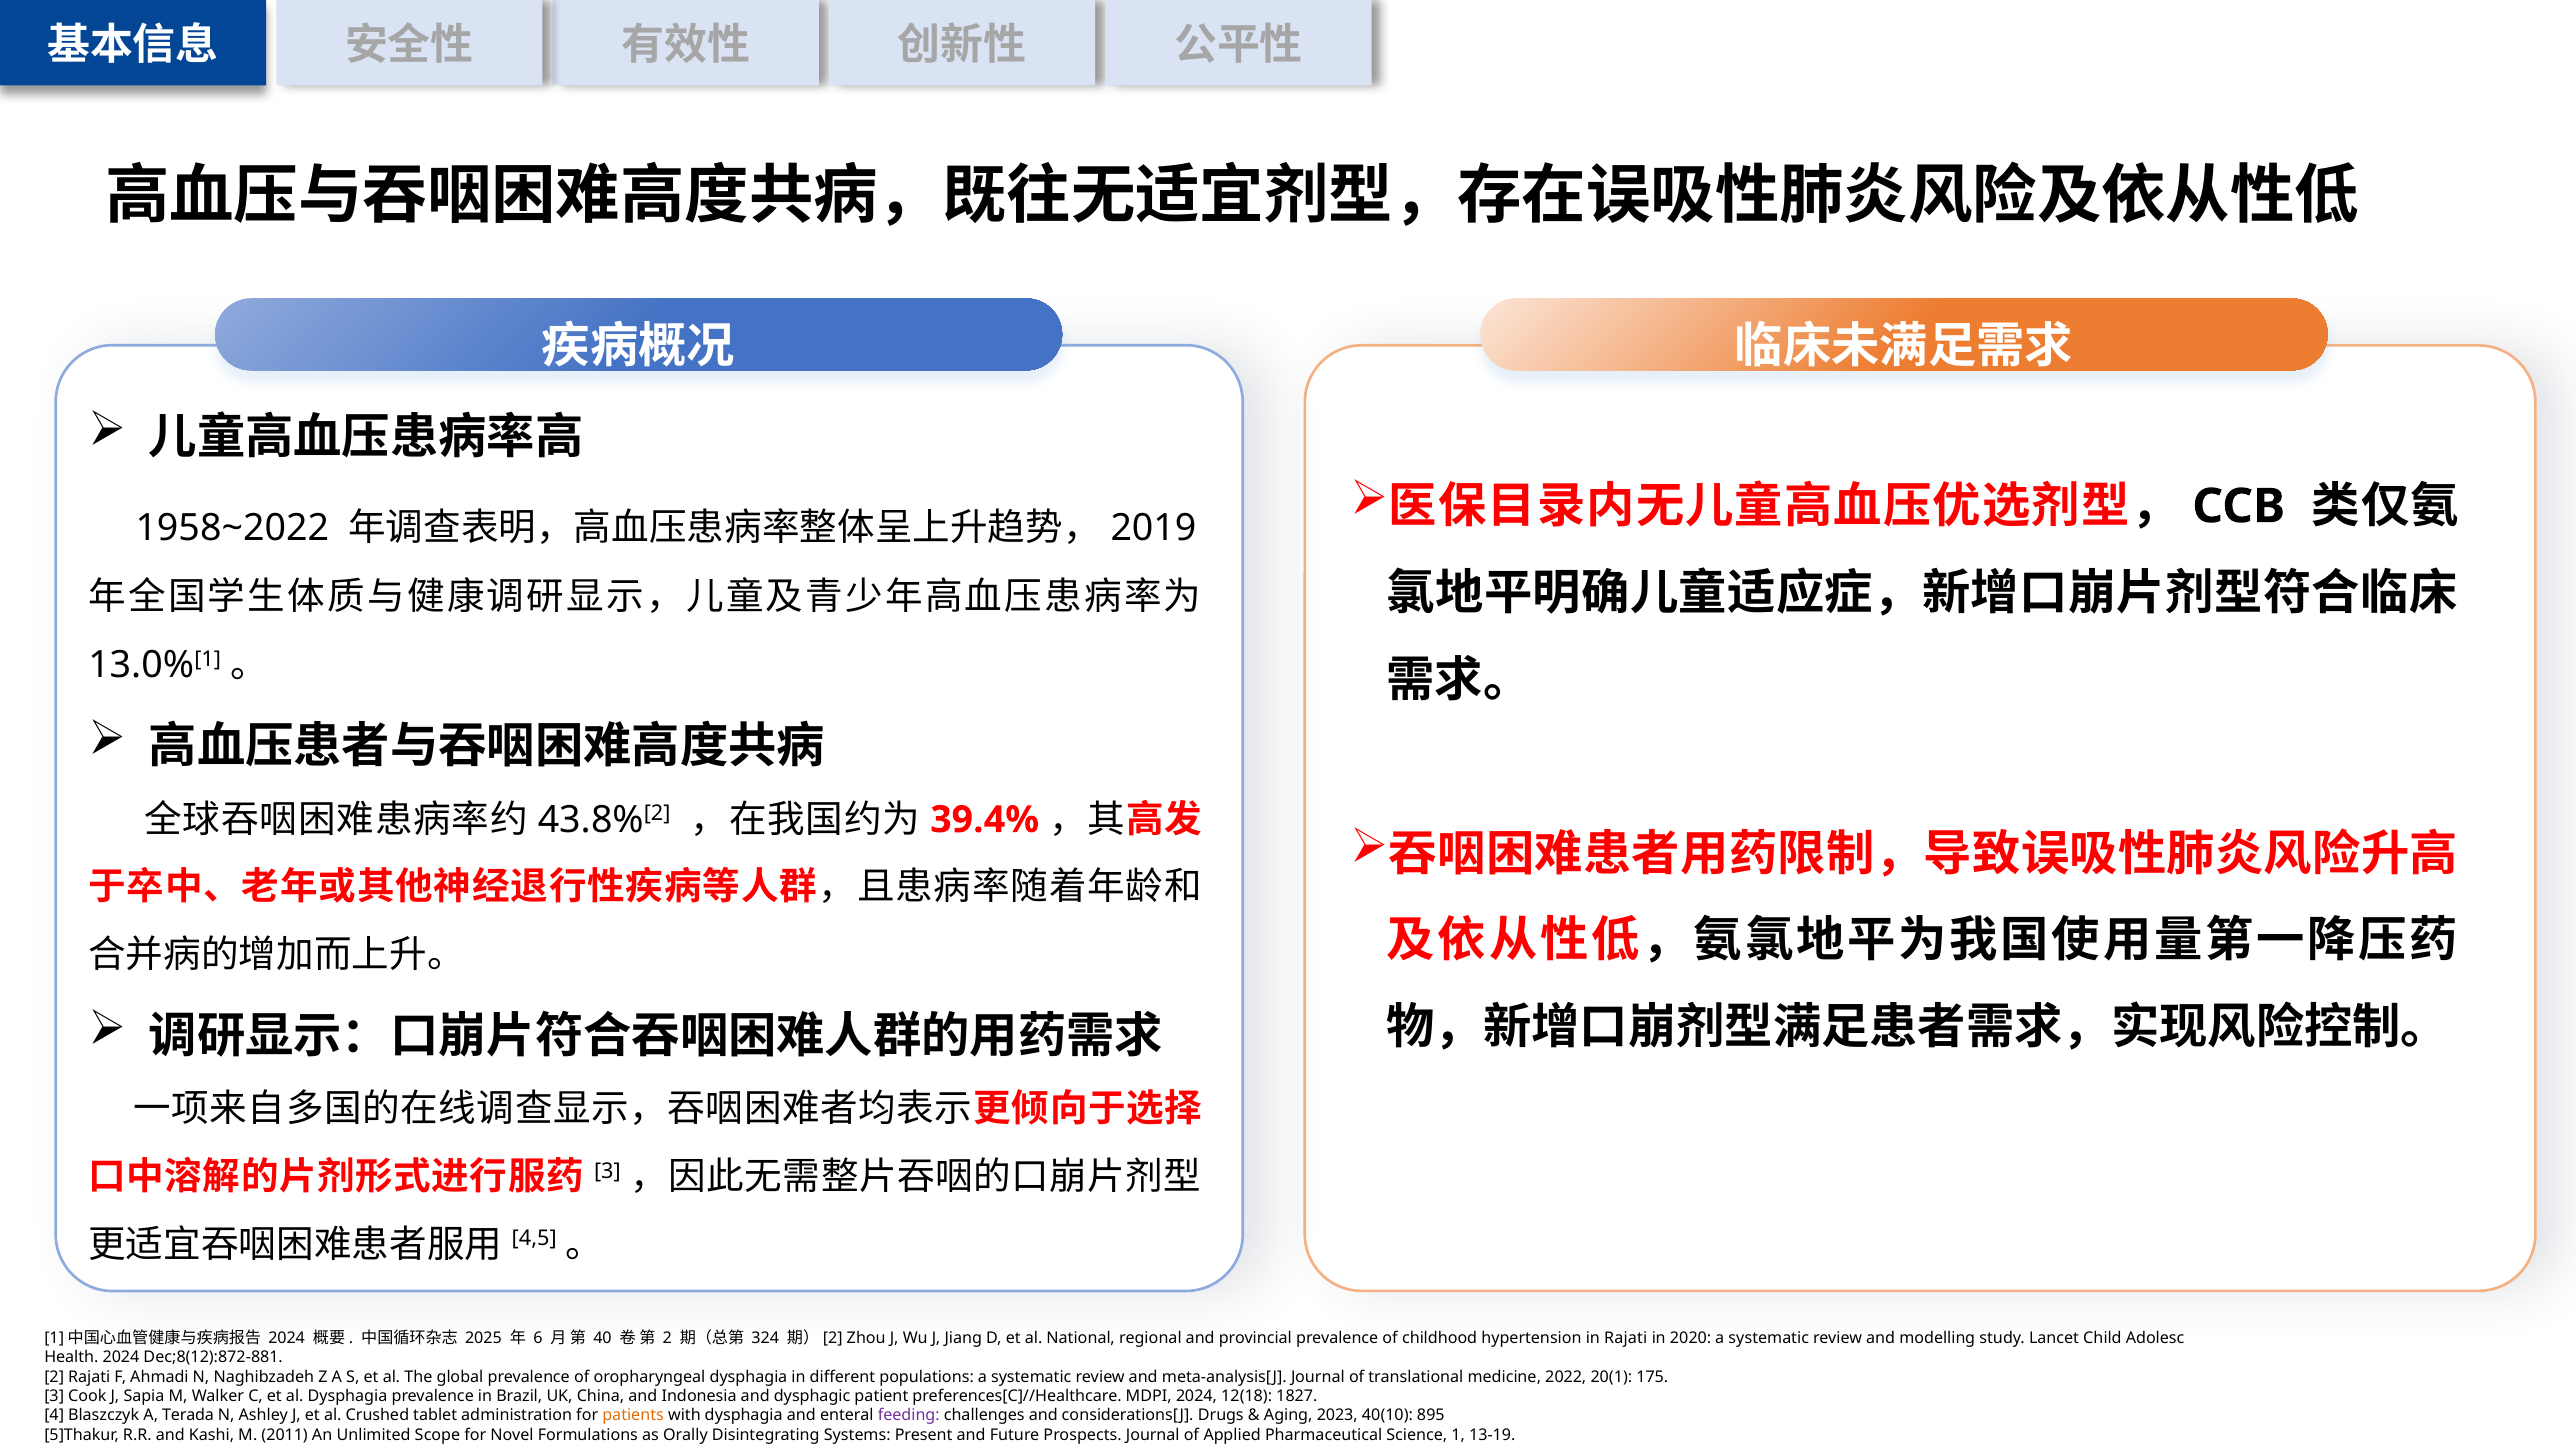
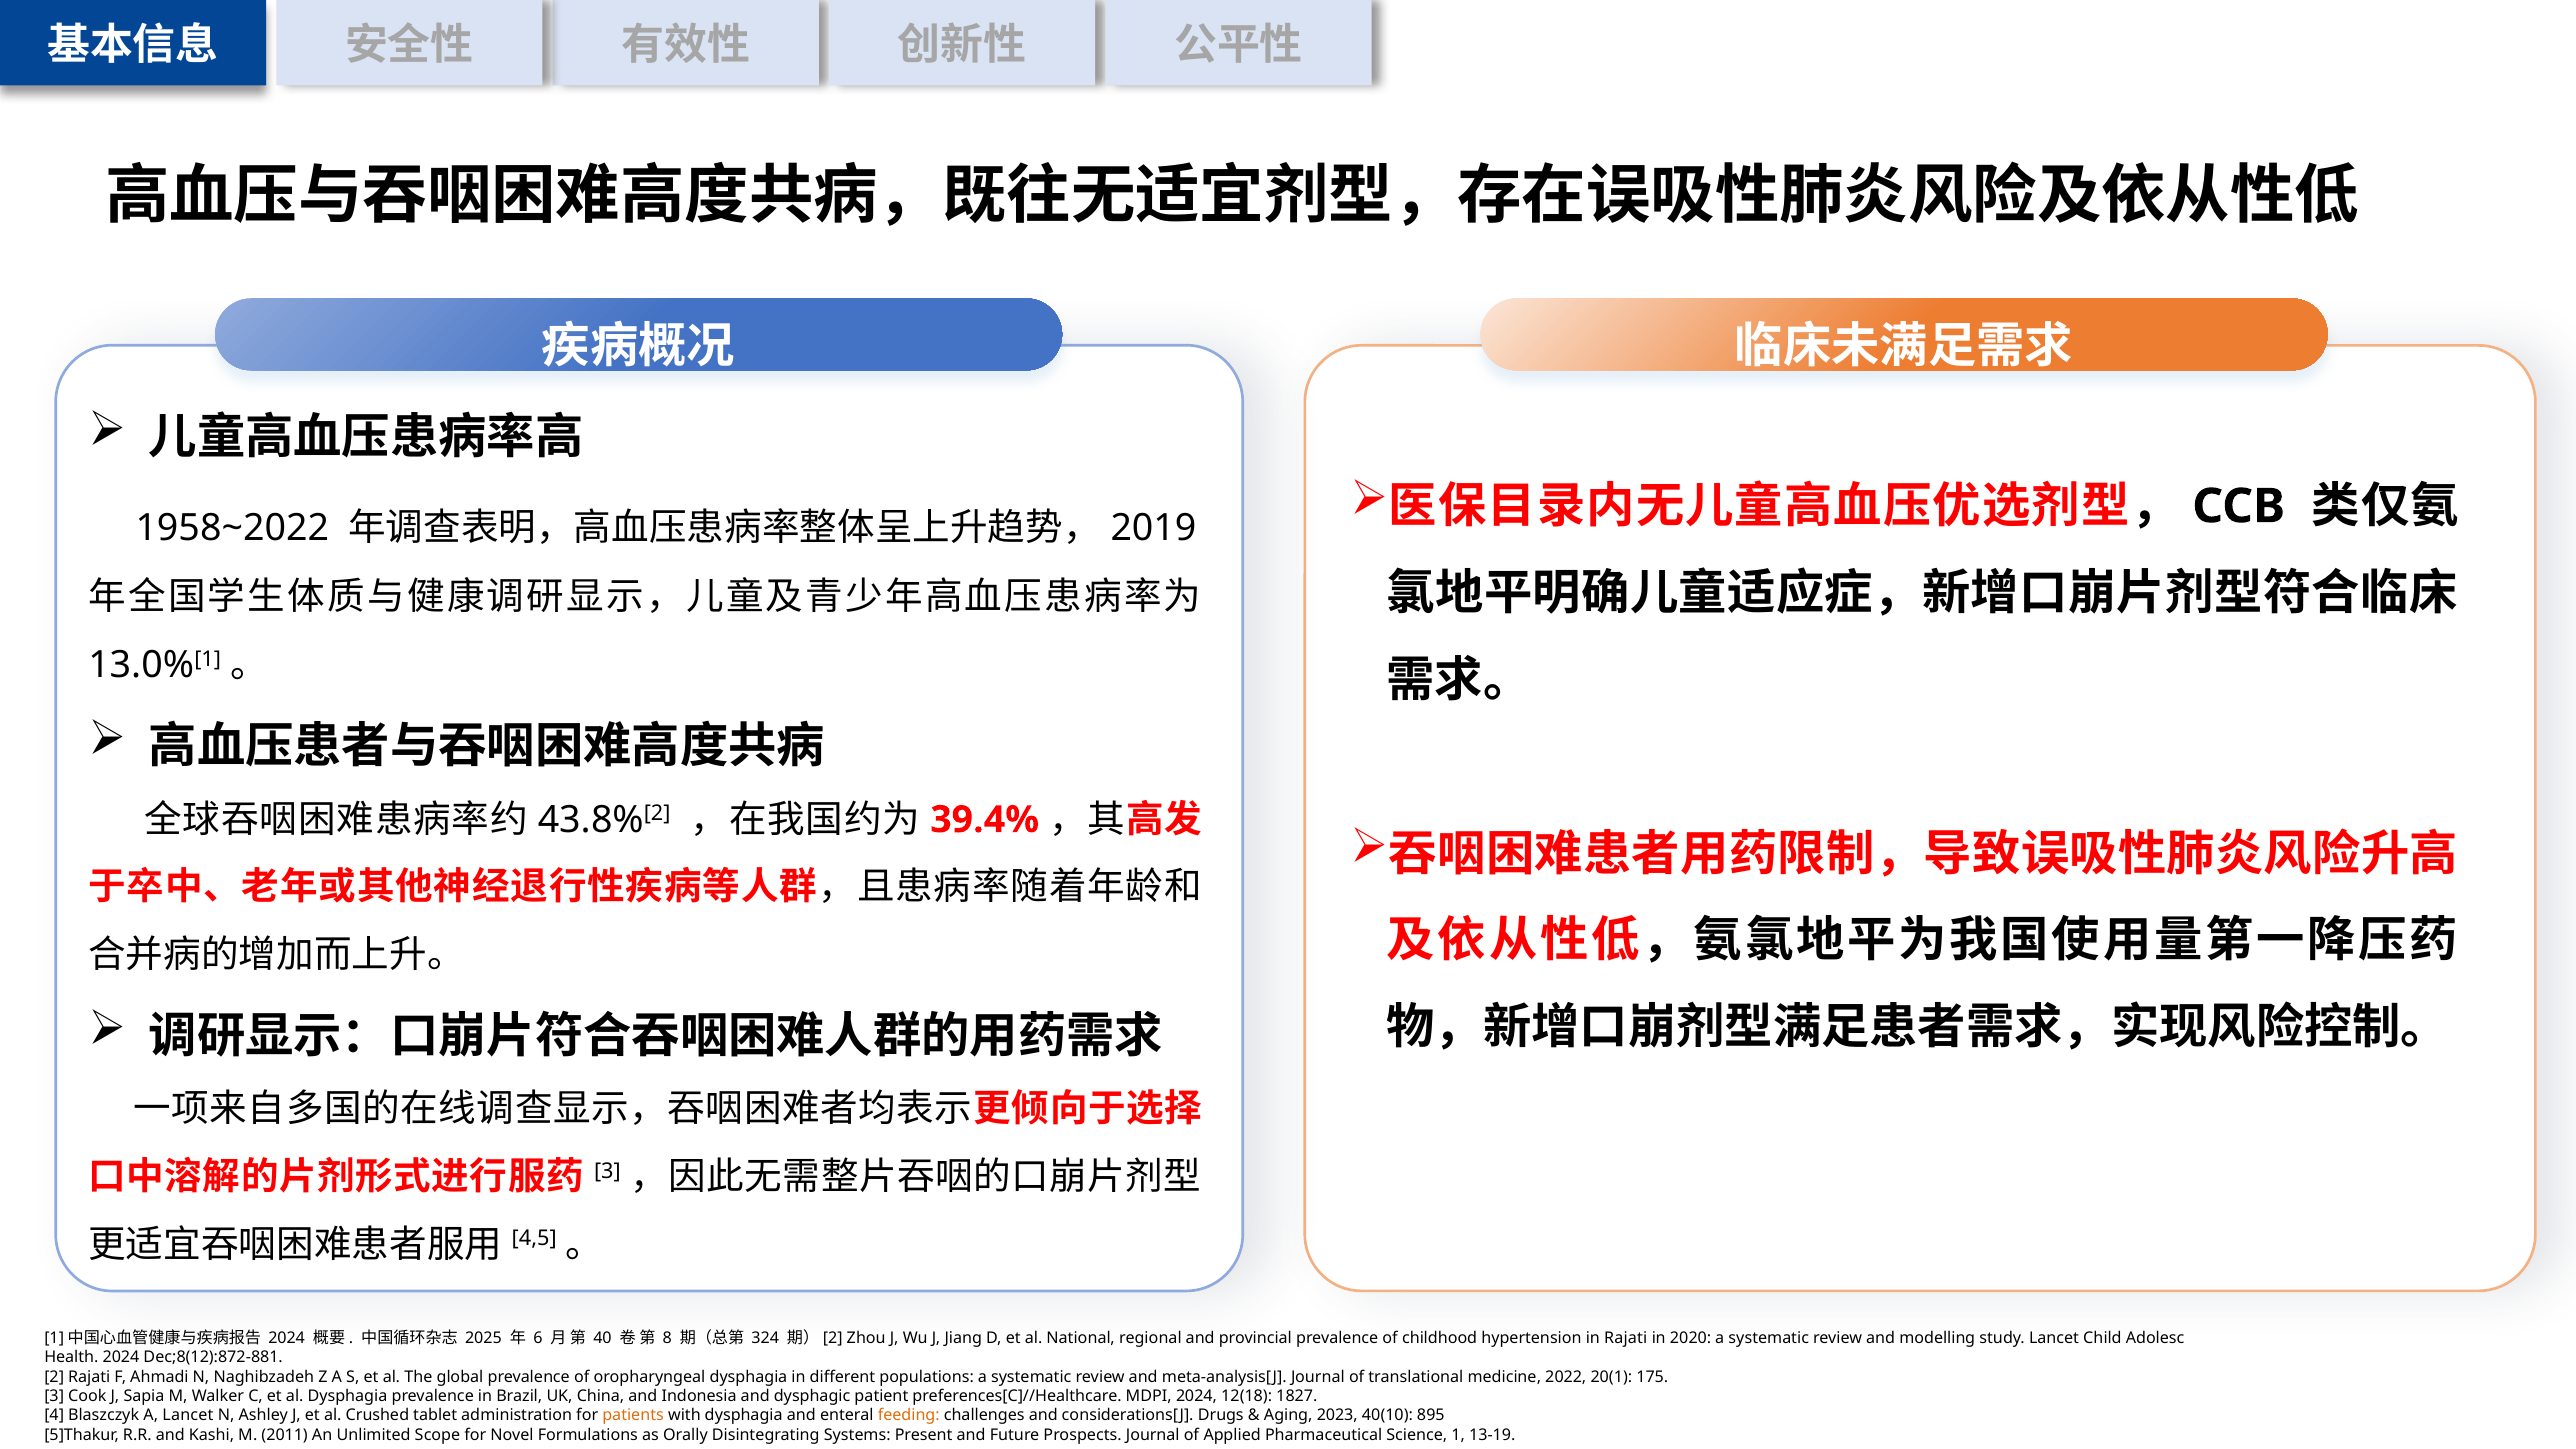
2: 2 -> 8 (667, 1338)
A Terada: Terada -> Lancet (188, 1415)
feeding colour: purple -> orange (909, 1415)
